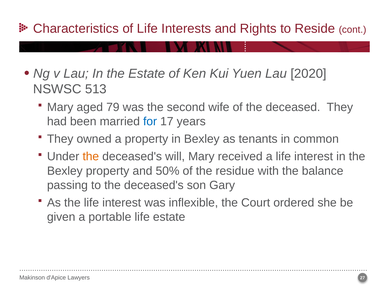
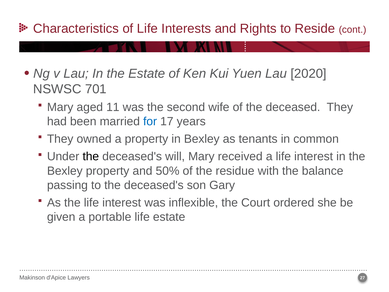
513: 513 -> 701 (96, 89)
79: 79 -> 11 (113, 107)
the colour: orange -> black (91, 156)
